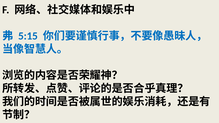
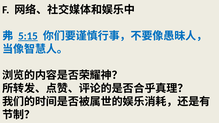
5:15 underline: none -> present (28, 36)
